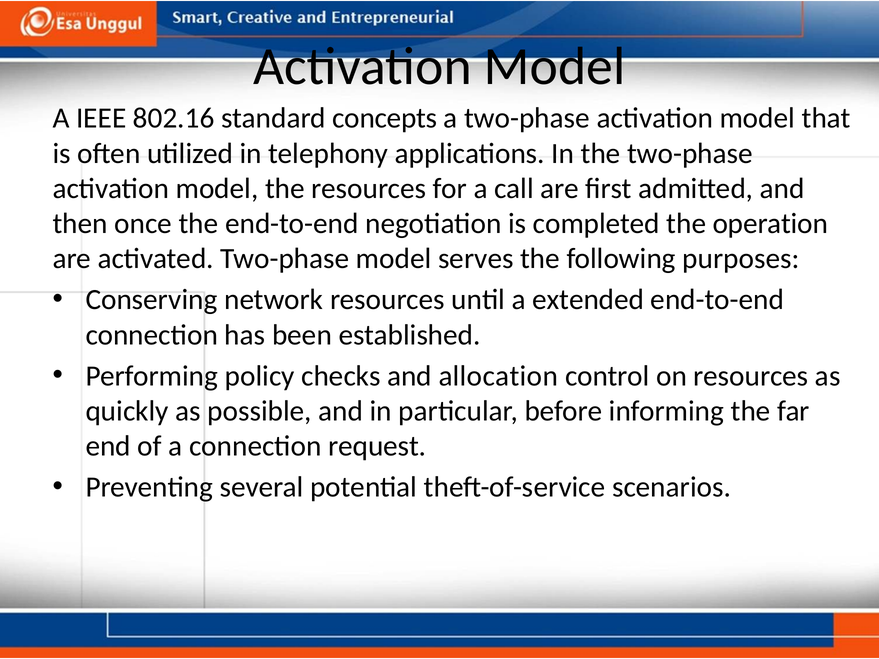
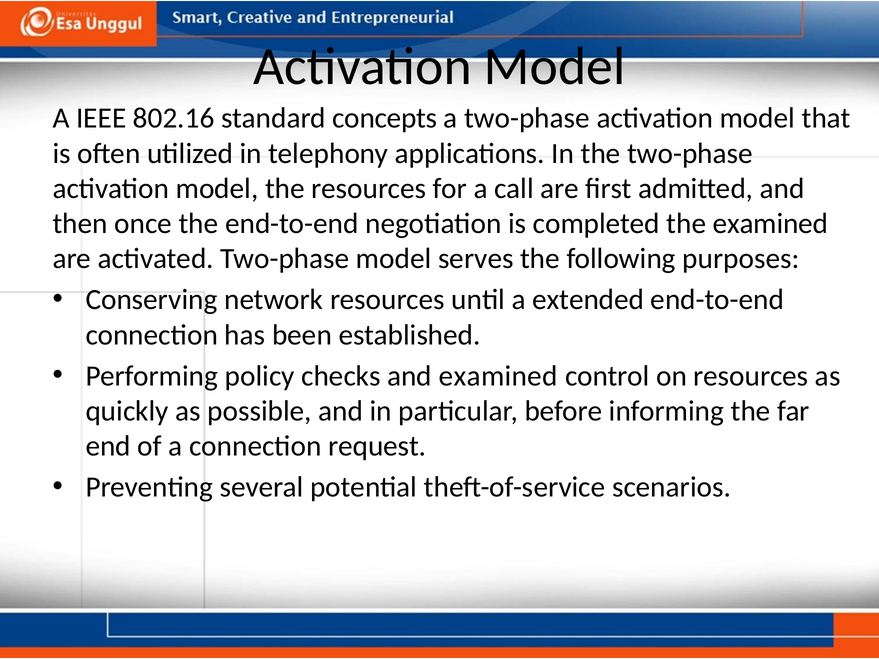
the operation: operation -> examined (770, 224)
and allocation: allocation -> examined (498, 376)
